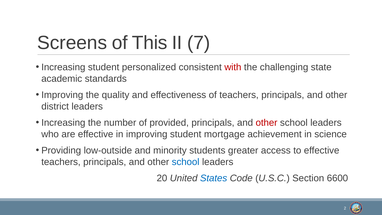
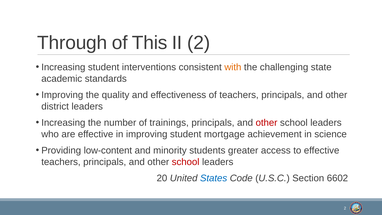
Screens: Screens -> Through (72, 43)
II 7: 7 -> 2 (199, 43)
personalized: personalized -> interventions (149, 67)
with colour: red -> orange (233, 67)
provided: provided -> trainings (169, 123)
low-outside: low-outside -> low-content (108, 150)
school colour: blue -> red (186, 162)
6600: 6600 -> 6602 (337, 178)
